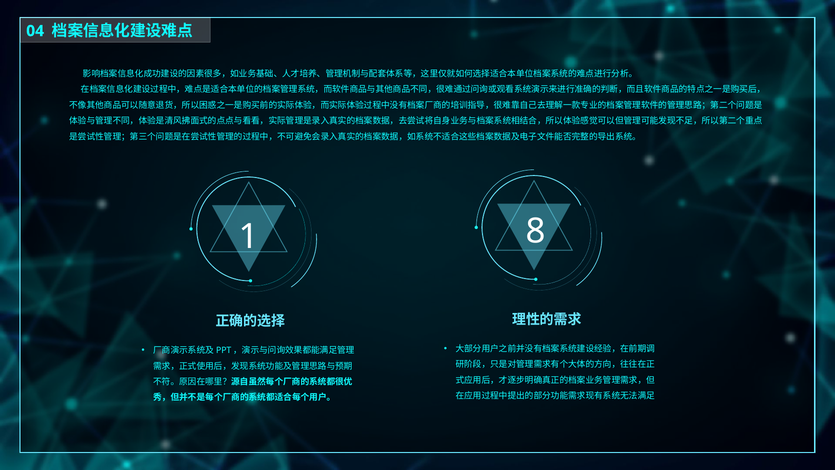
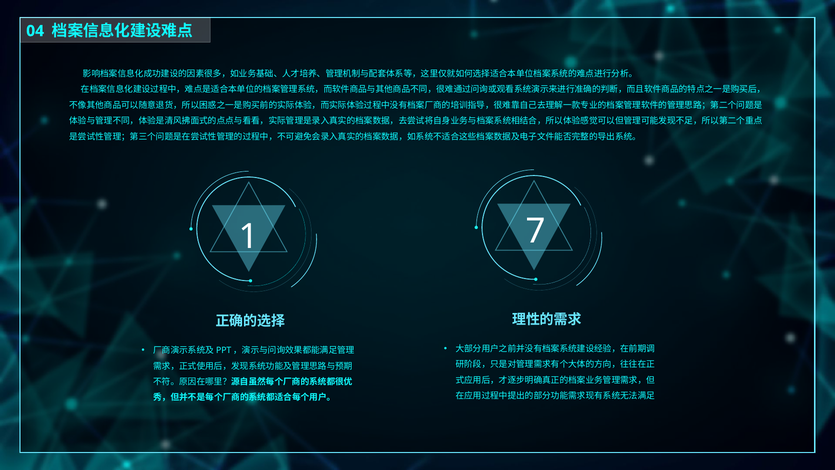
8: 8 -> 7 (536, 231)
